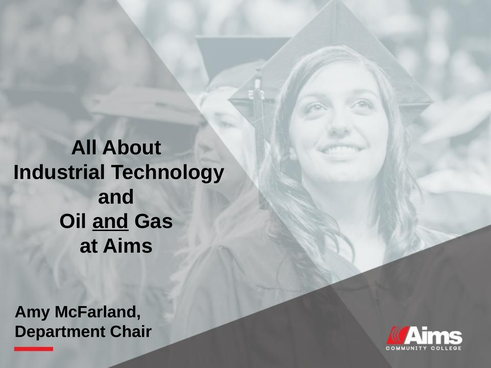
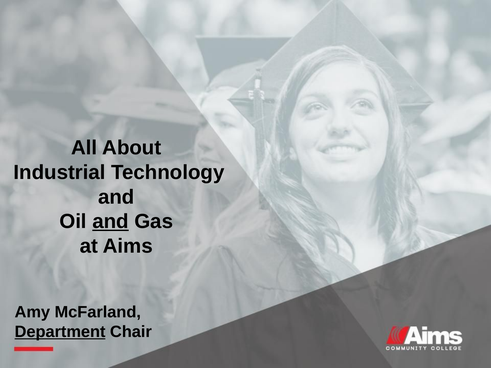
Department underline: none -> present (60, 332)
